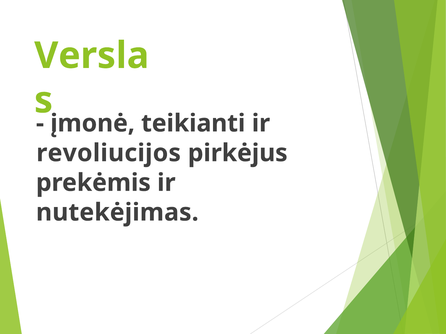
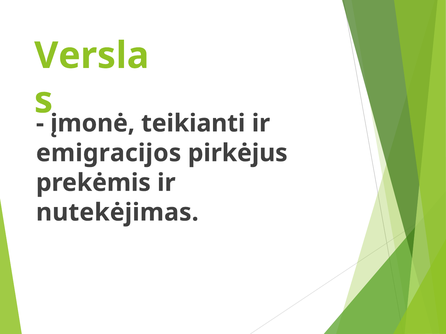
revoliucijos: revoliucijos -> emigracijos (109, 153)
